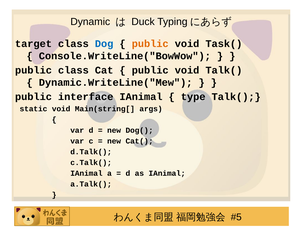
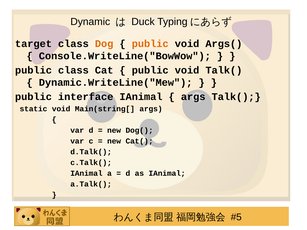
Dog colour: blue -> orange (104, 44)
Task(: Task( -> Args( (224, 44)
type: type -> args (193, 97)
